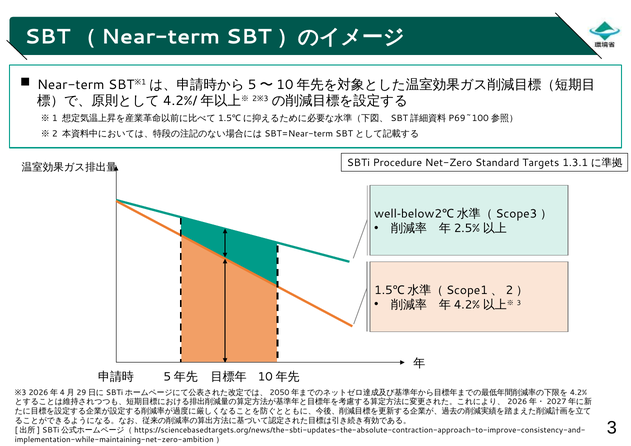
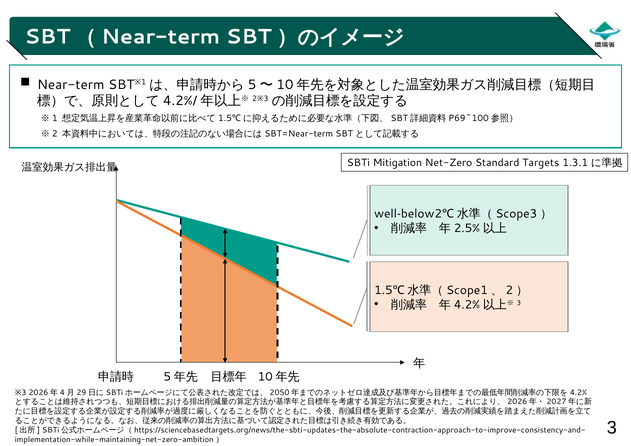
Procedure: Procedure -> Mitigation (397, 163)
